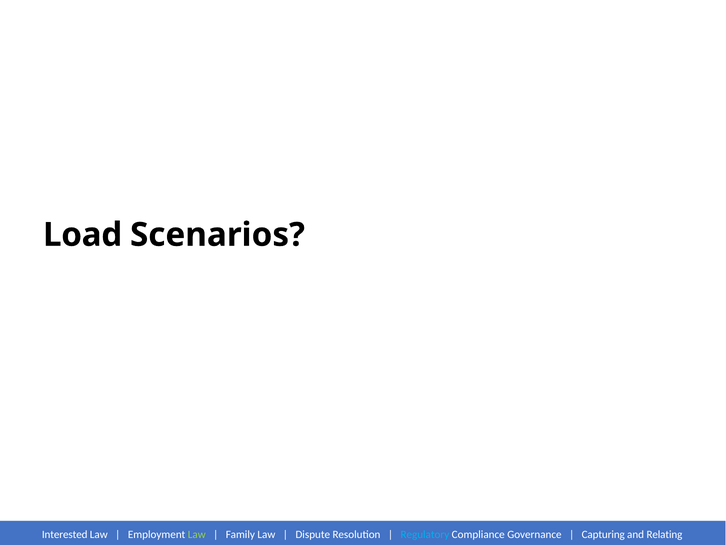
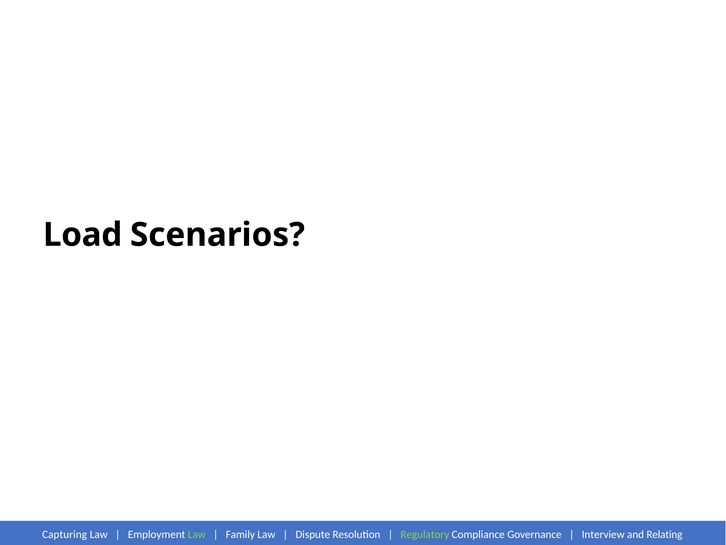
Interested: Interested -> Capturing (65, 534)
Regulatory colour: light blue -> light green (425, 534)
Capturing: Capturing -> Interview (603, 534)
